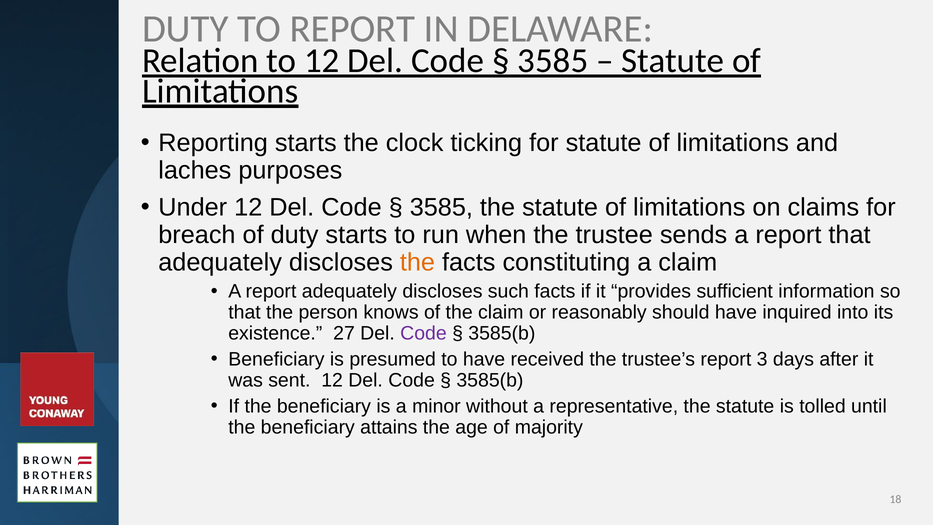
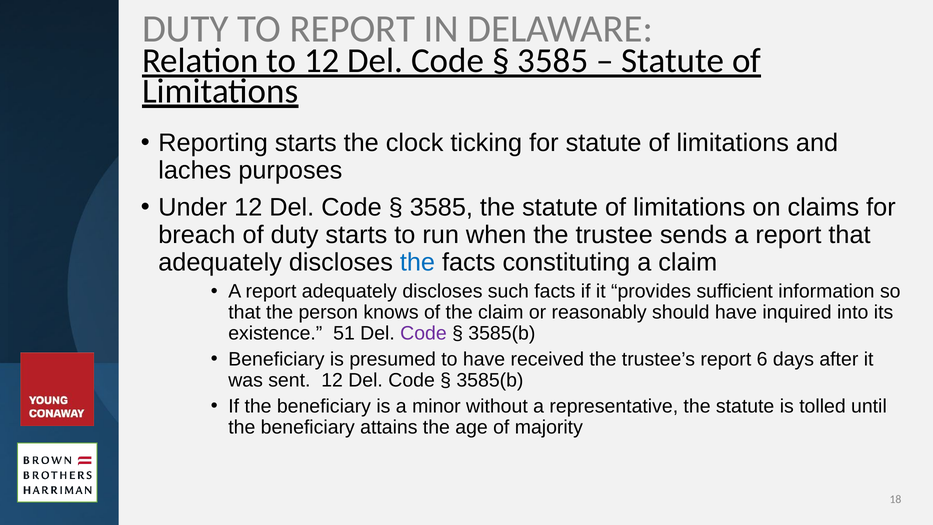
the colour: orange -> blue (417, 262)
27: 27 -> 51 (344, 333)
3: 3 -> 6 (762, 359)
